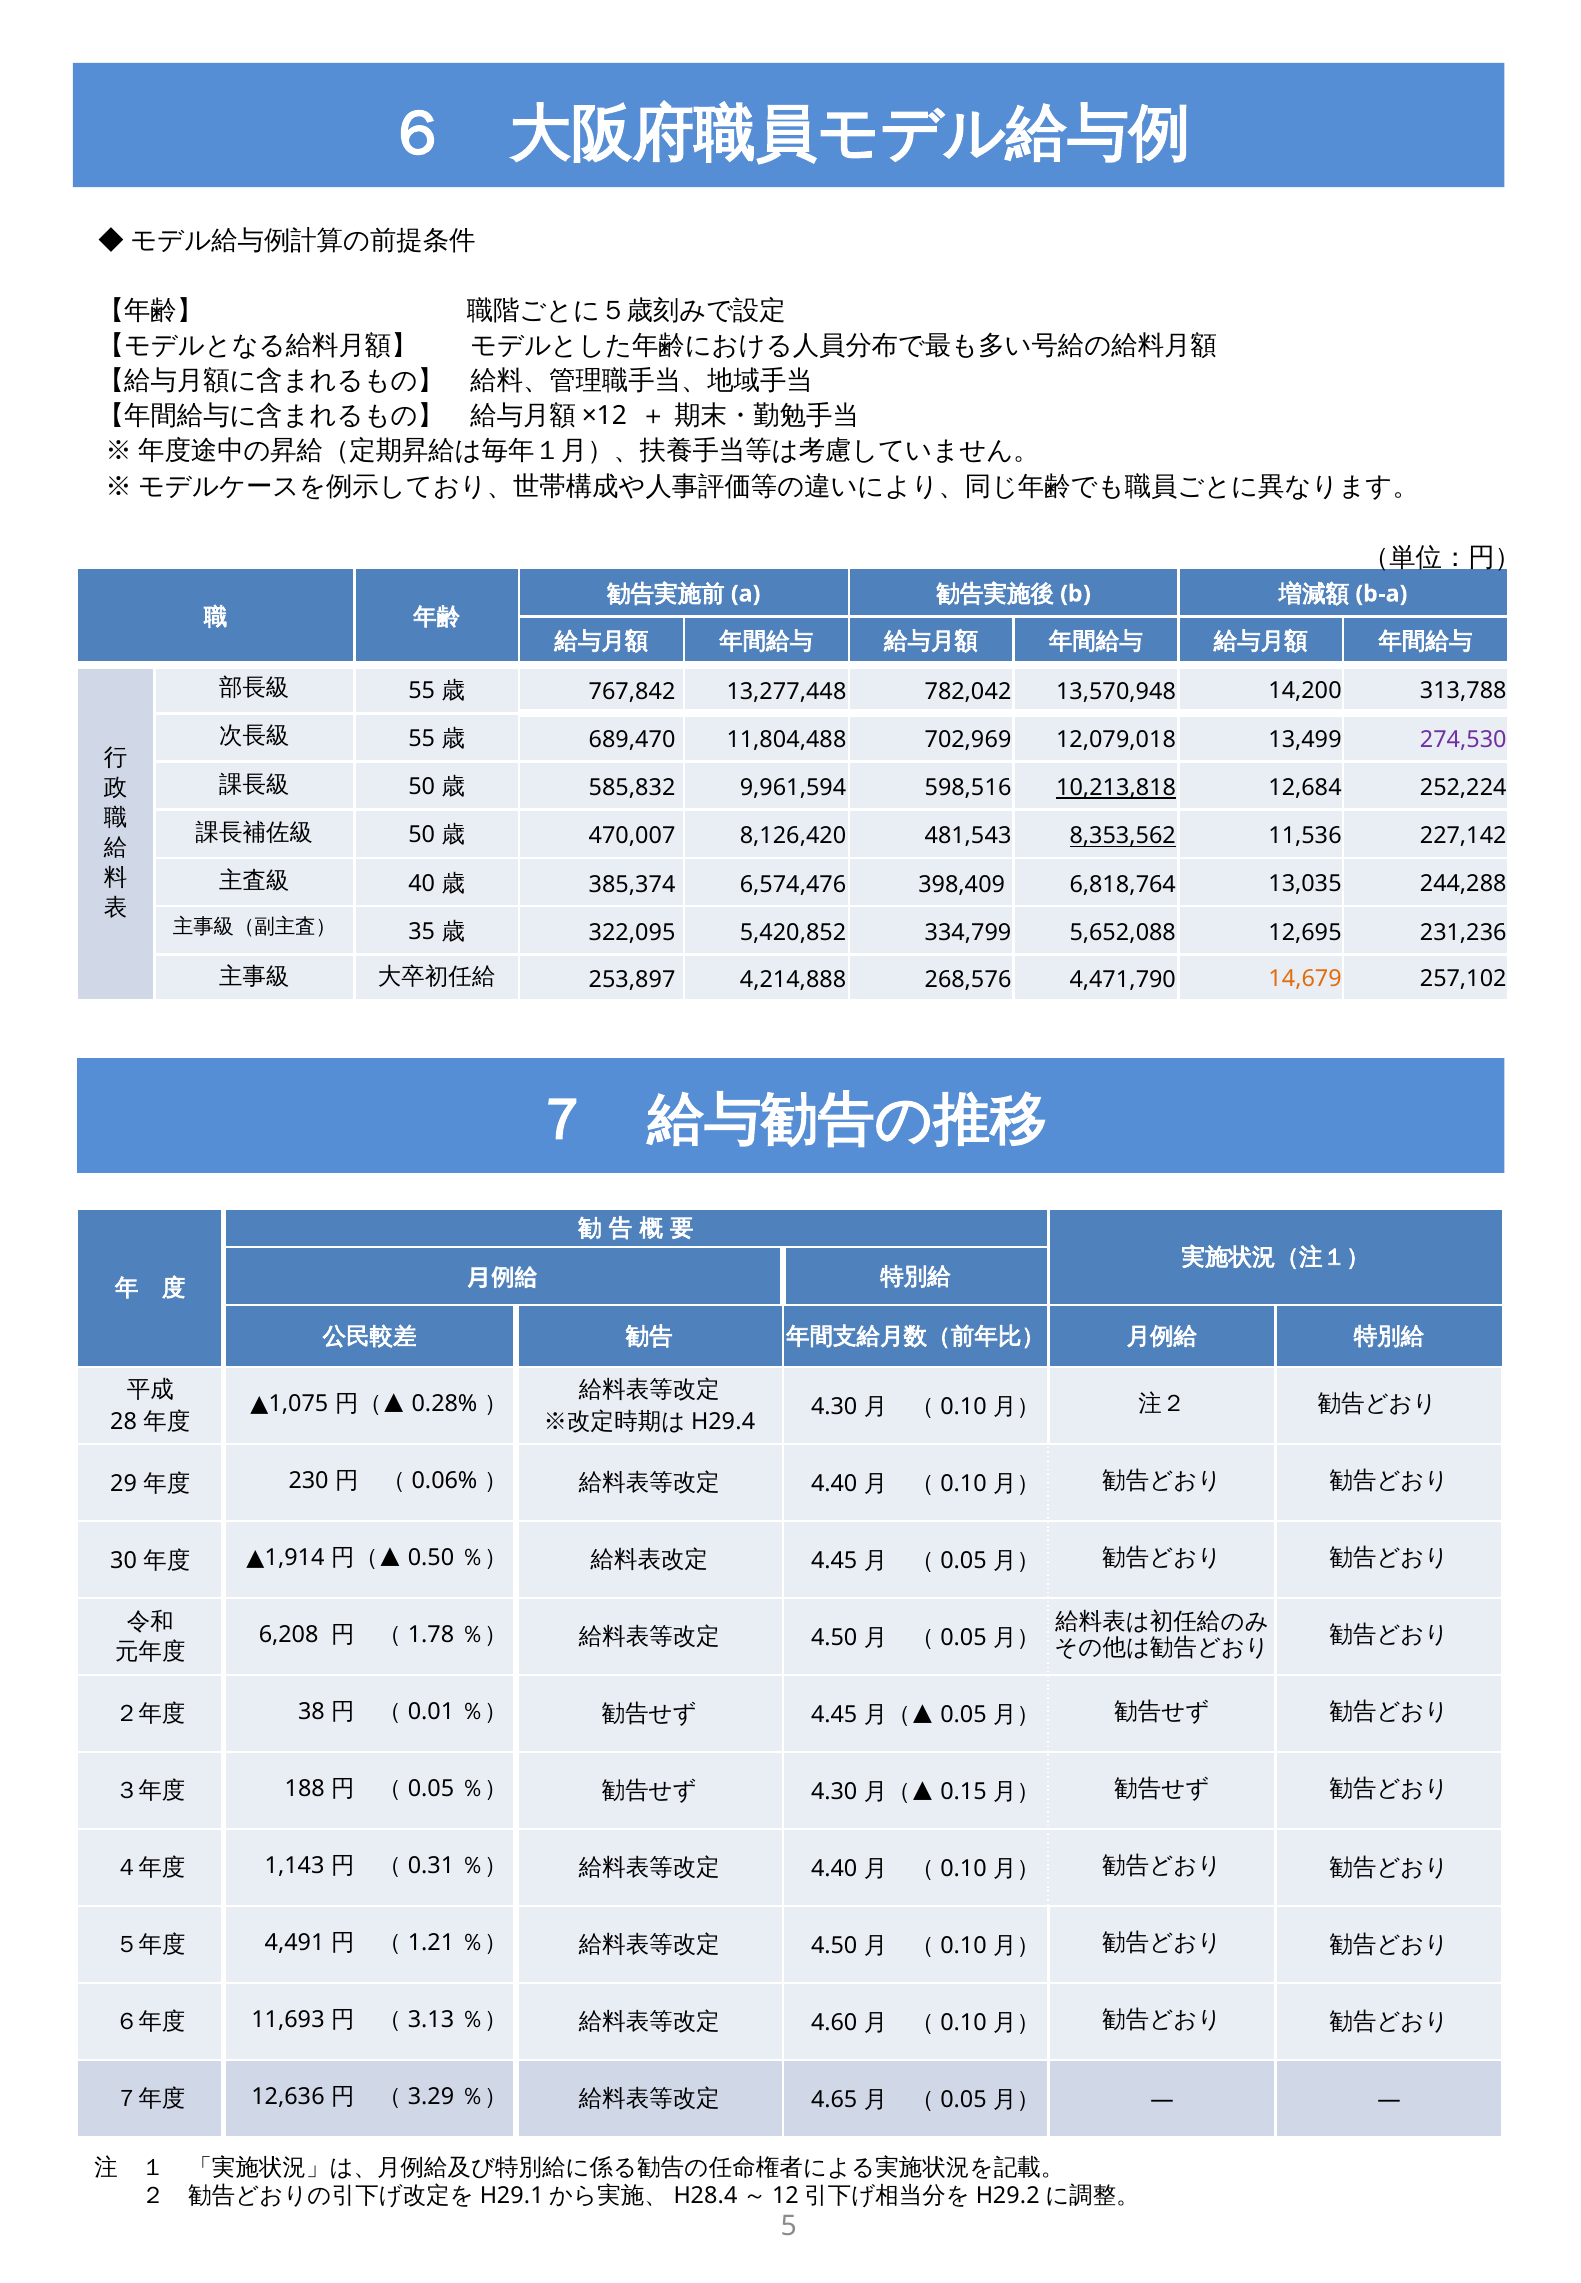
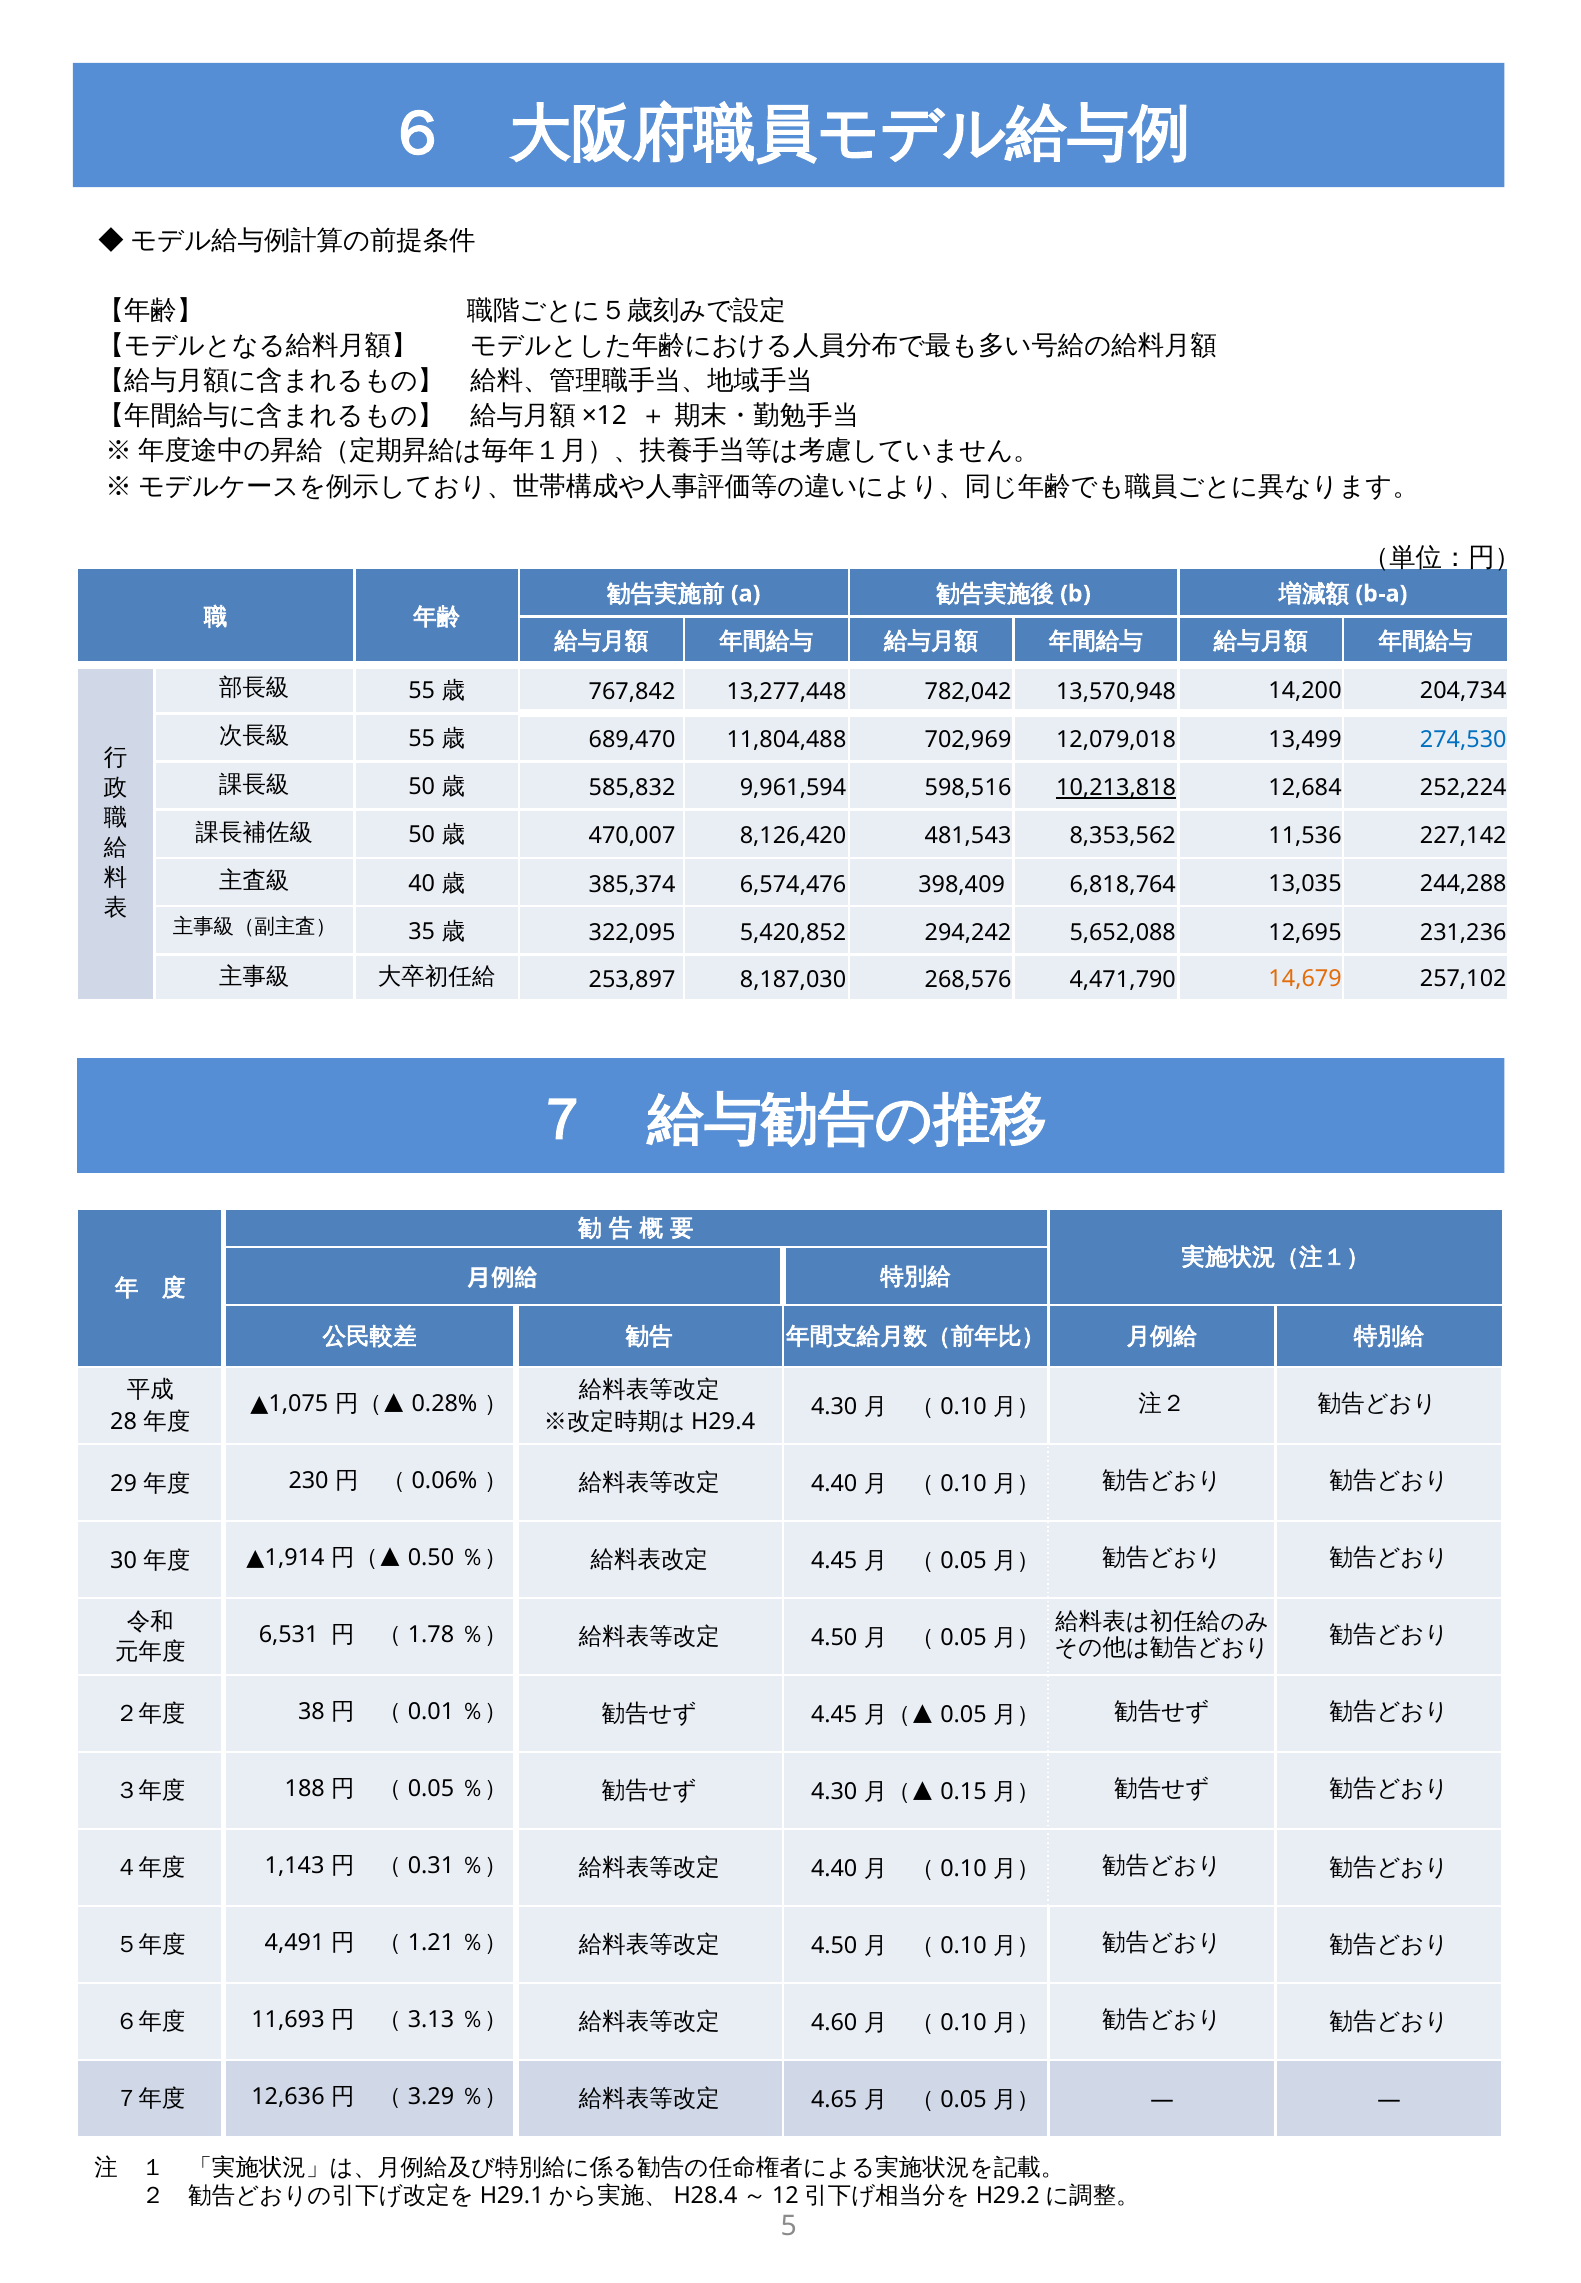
313,788: 313,788 -> 204,734 (1463, 691)
274,530 colour: purple -> blue (1463, 740)
8,353,562 underline: present -> none (1123, 836)
334,799: 334,799 -> 294,242 (968, 933)
4,214,888: 4,214,888 -> 8,187,030 (793, 980)
6,208: 6,208 -> 6,531 (289, 1635)
